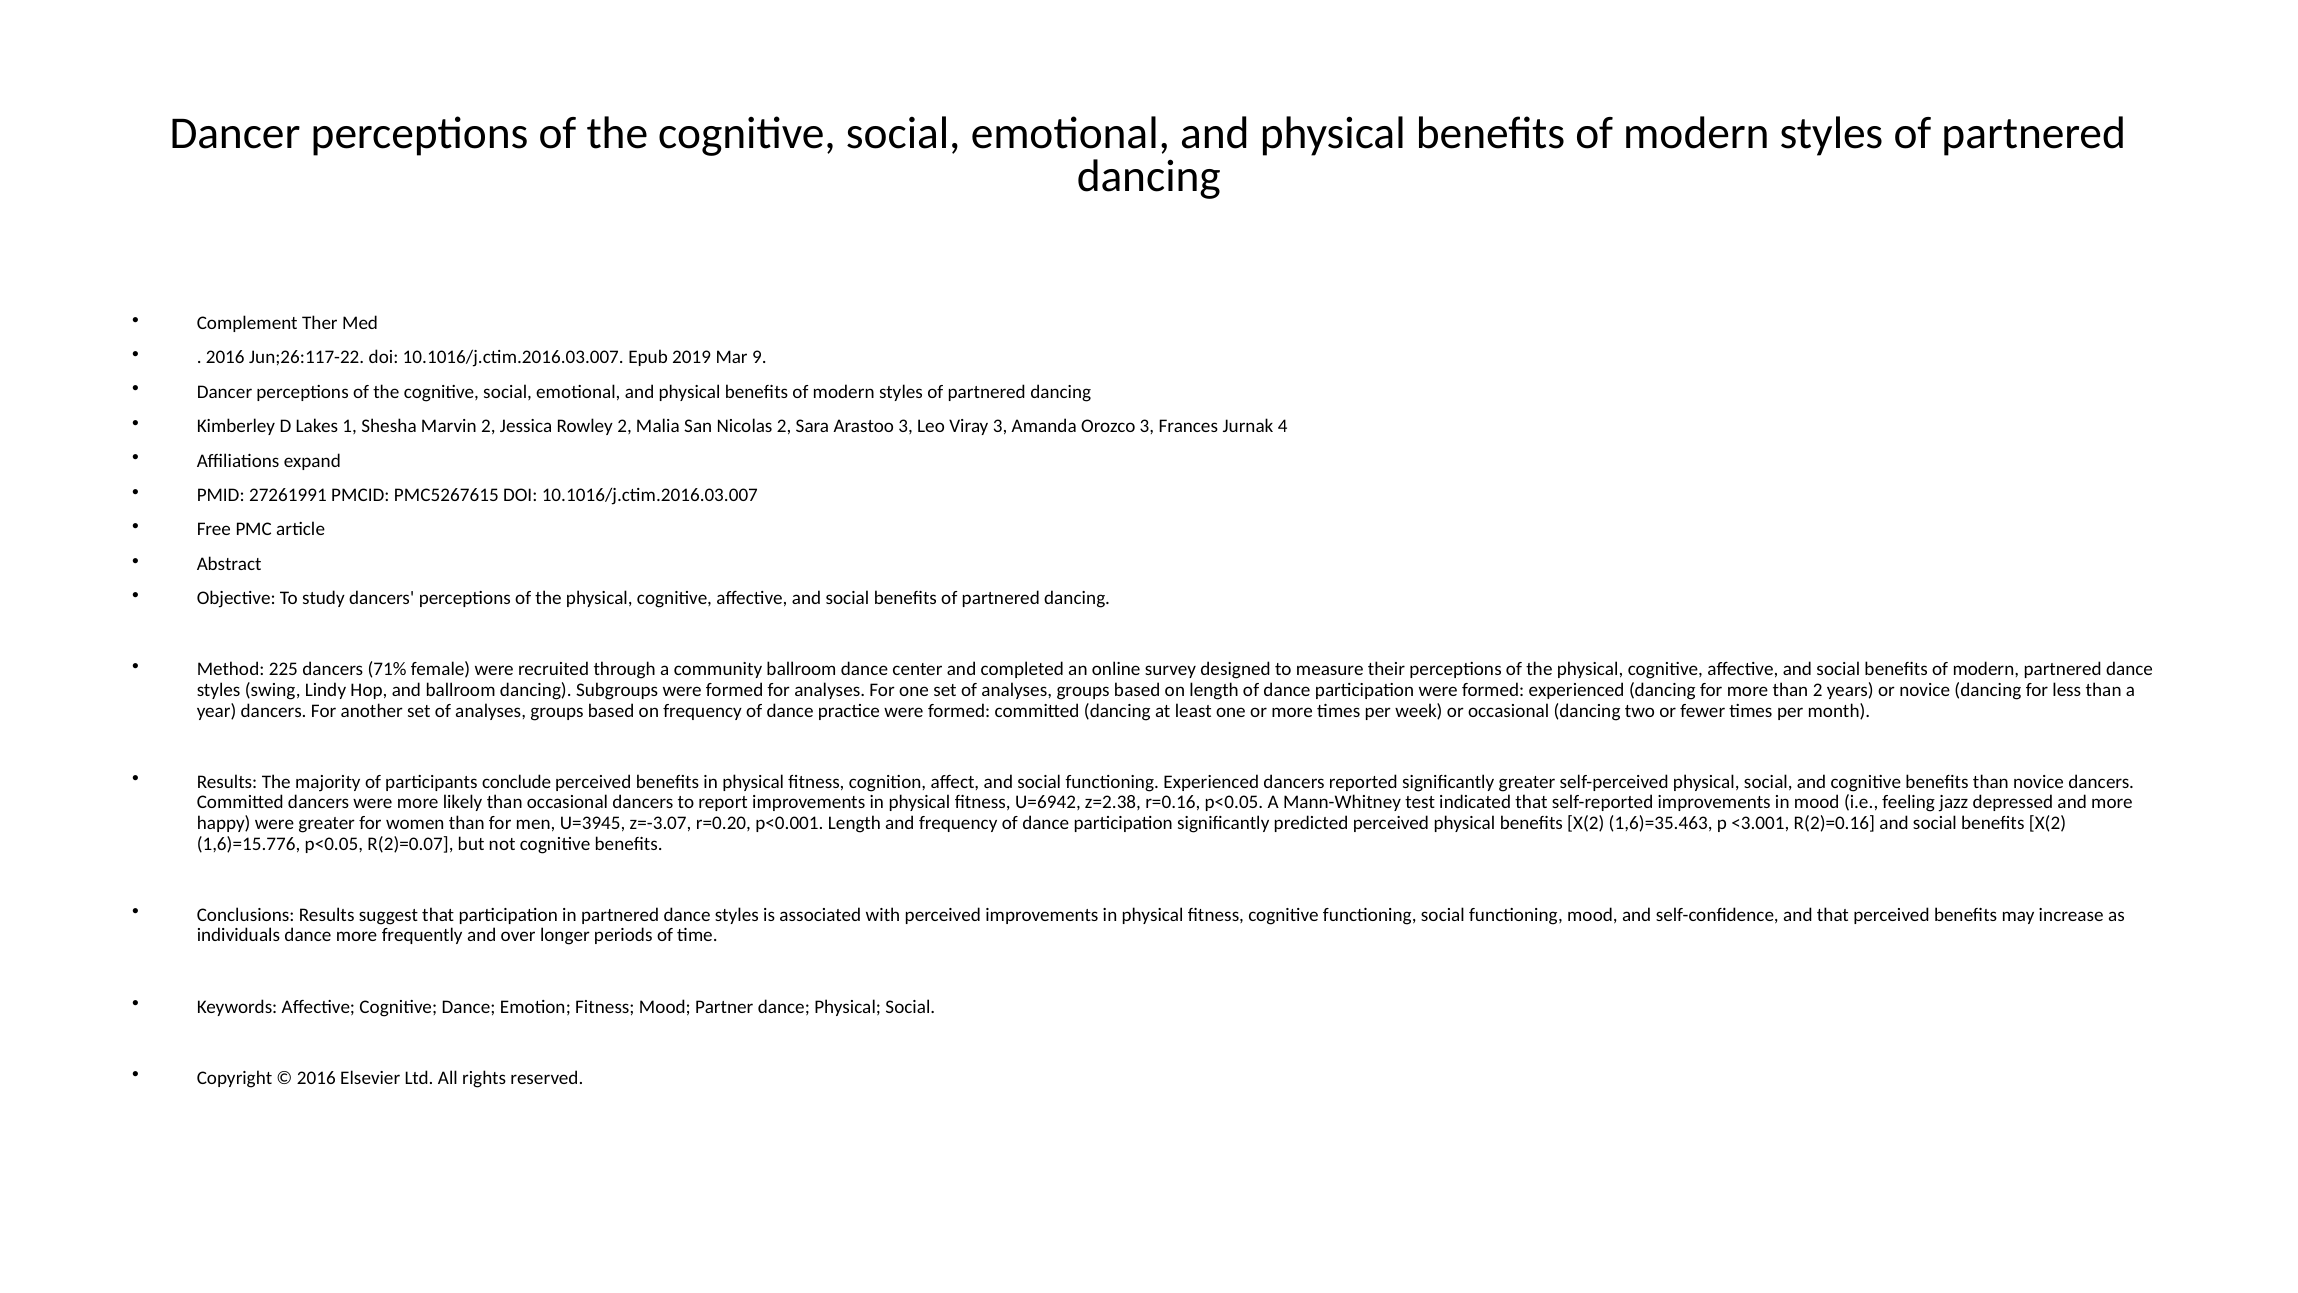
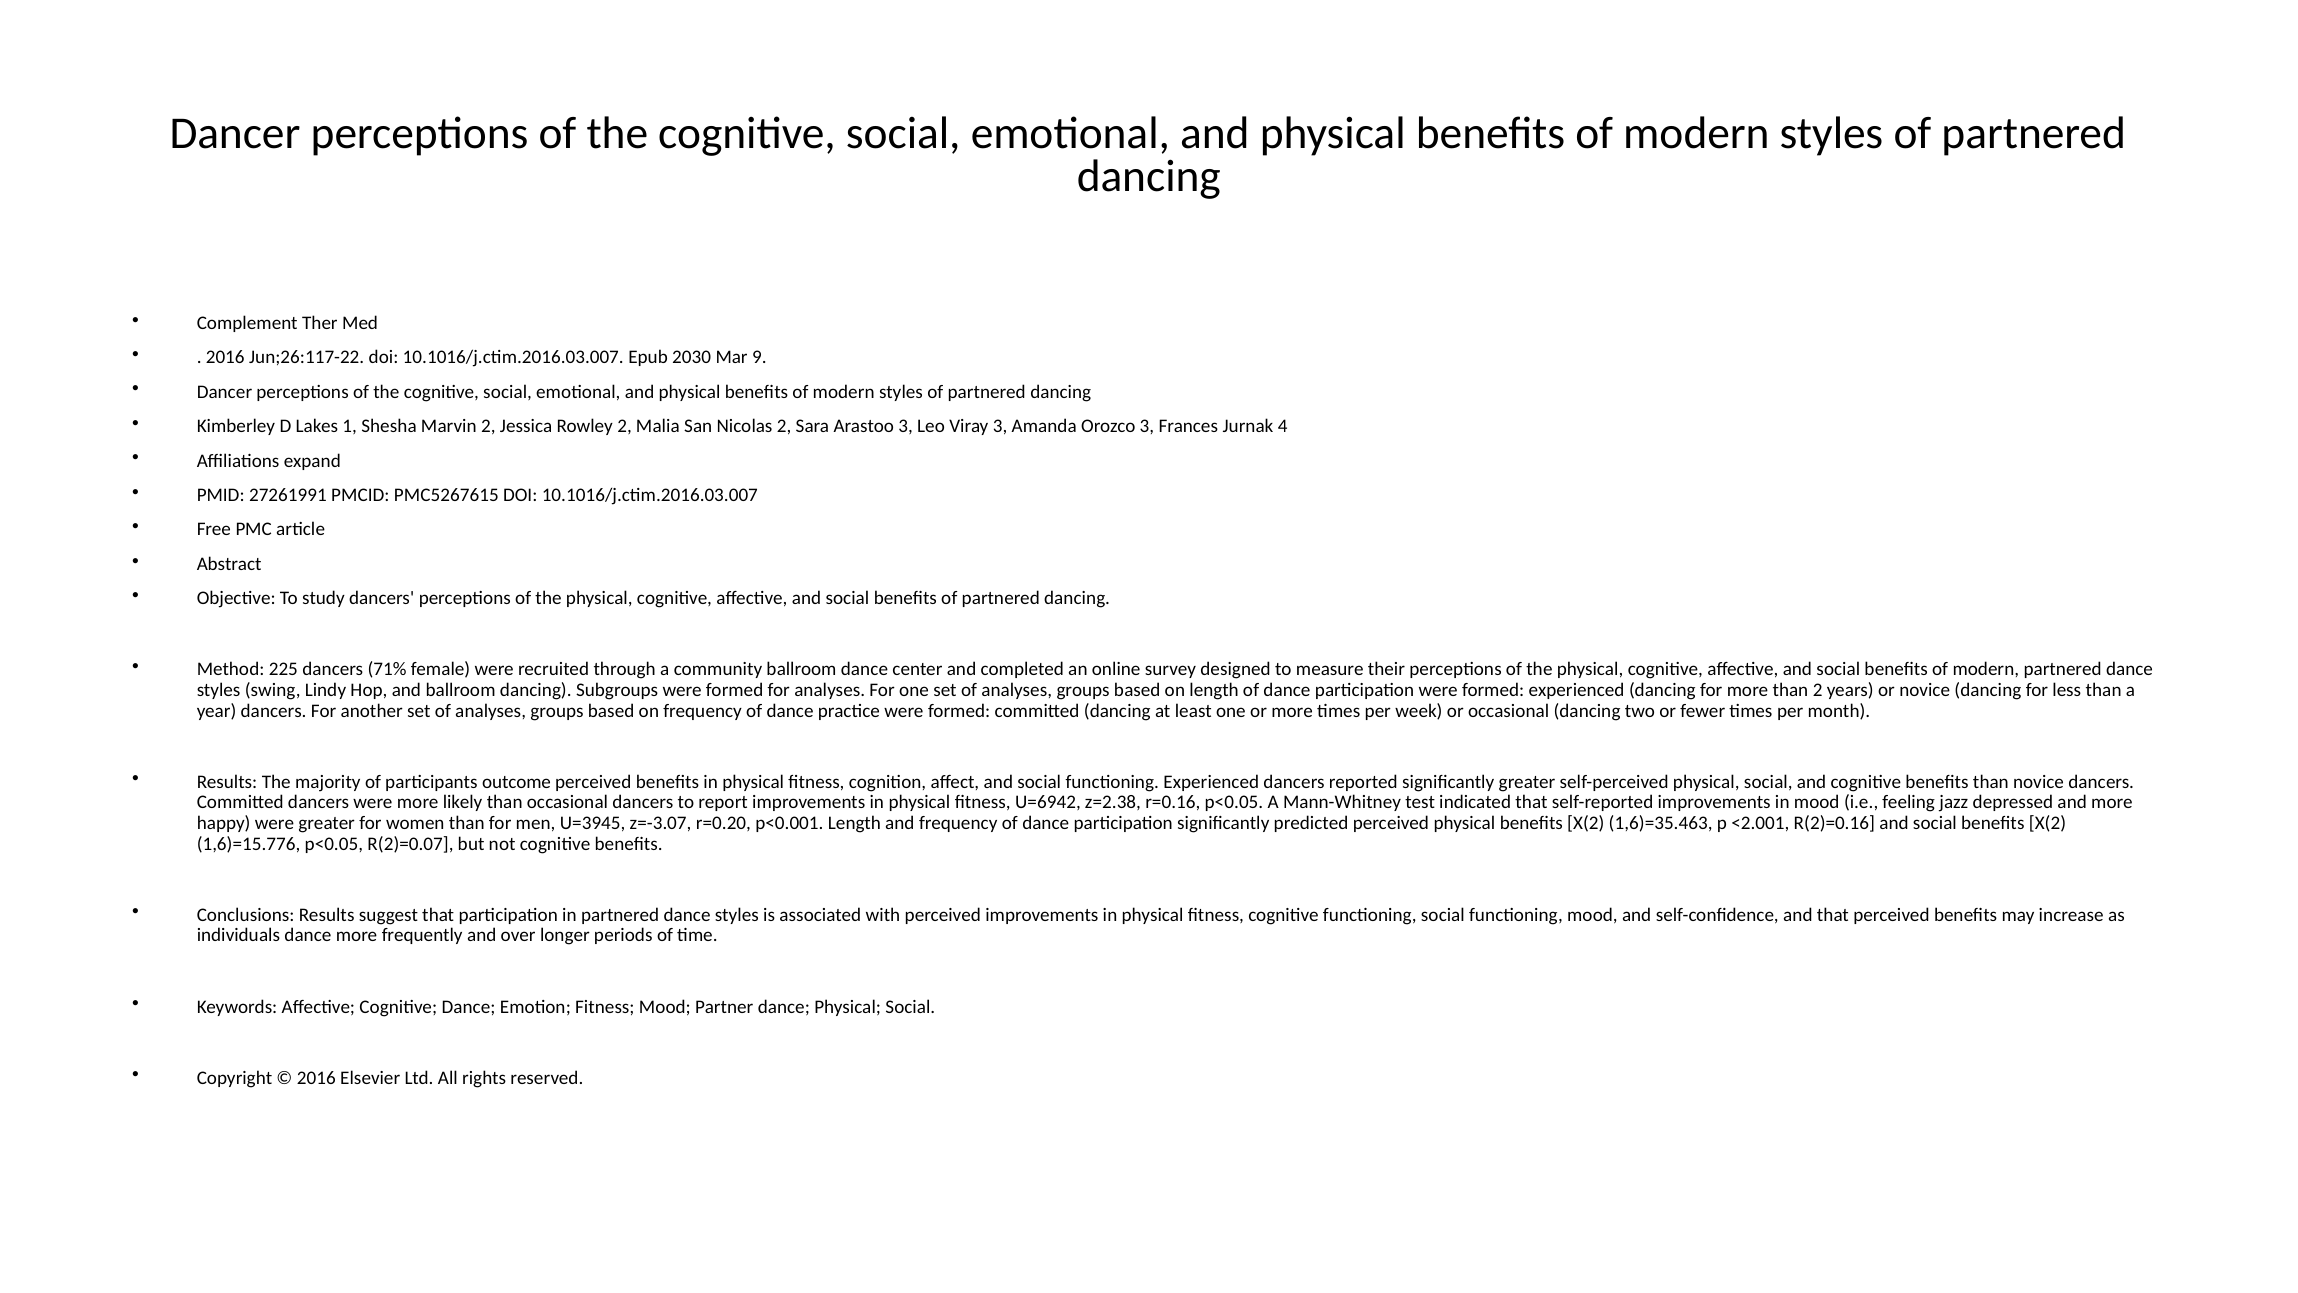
2019: 2019 -> 2030 (692, 357)
conclude: conclude -> outcome (517, 782)
<3.001: <3.001 -> <2.001 (1760, 823)
